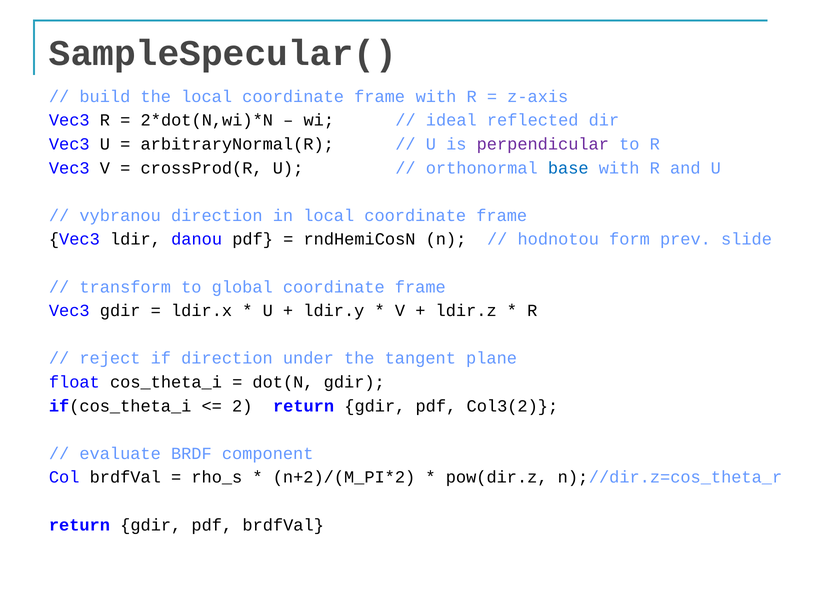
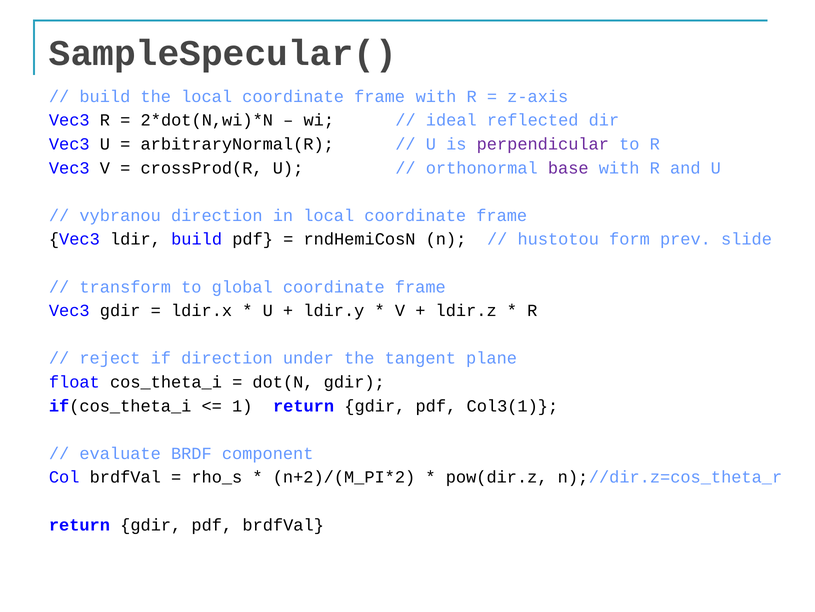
base colour: blue -> purple (568, 168)
ldir danou: danou -> build (197, 239)
hodnotou: hodnotou -> hustotou (558, 239)
2: 2 -> 1 (242, 405)
Col3(2: Col3(2 -> Col3(1 (512, 405)
